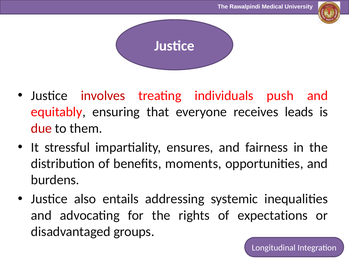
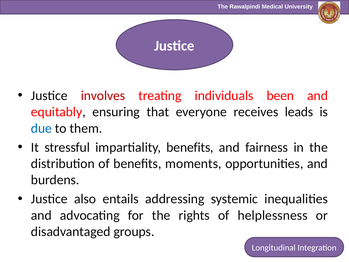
push: push -> been (280, 96)
due colour: red -> blue (41, 128)
impartiality ensures: ensures -> benefits (190, 147)
expectations: expectations -> helplessness (273, 215)
